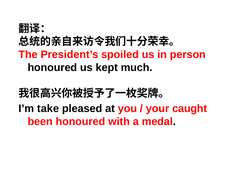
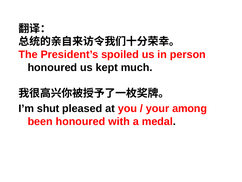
take: take -> shut (48, 108)
caught: caught -> among (190, 108)
